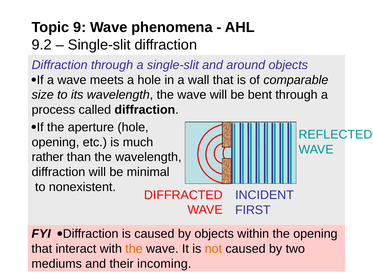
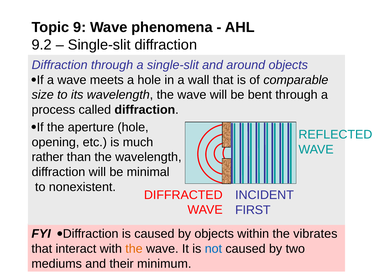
the opening: opening -> vibrates (315, 234)
not colour: orange -> blue (213, 249)
incoming: incoming -> minimum (164, 263)
